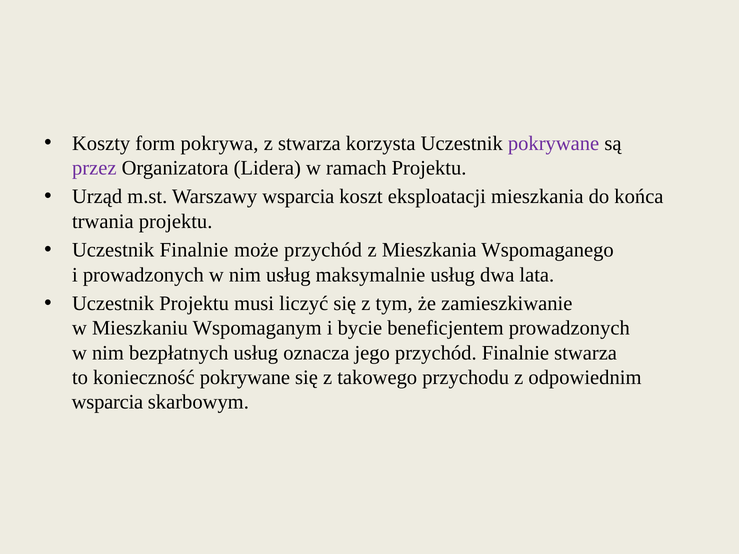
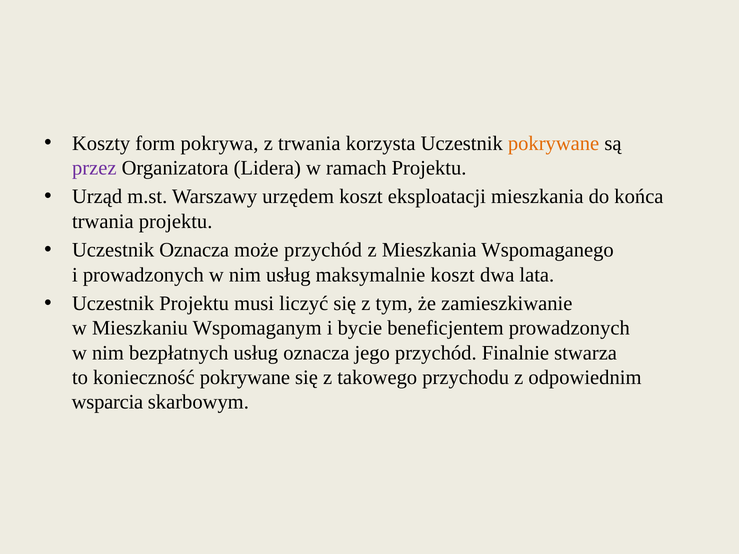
z stwarza: stwarza -> trwania (309, 143)
pokrywane colour: purple -> orange (554, 143)
Warszawy wsparcia: wsparcia -> urzędem (298, 197)
Uczestnik Finalnie: Finalnie -> Oznacza (194, 250)
maksymalnie usług: usług -> koszt (453, 275)
